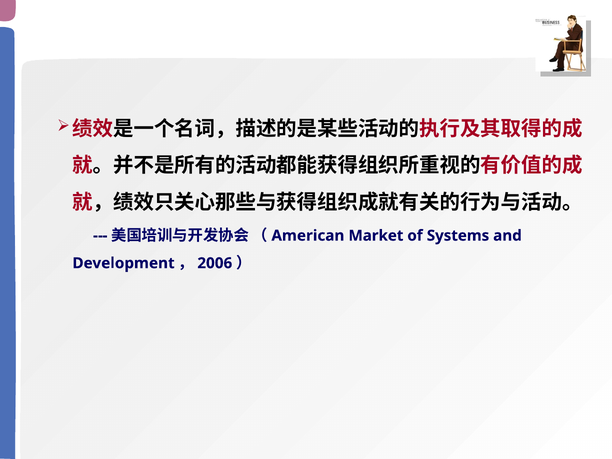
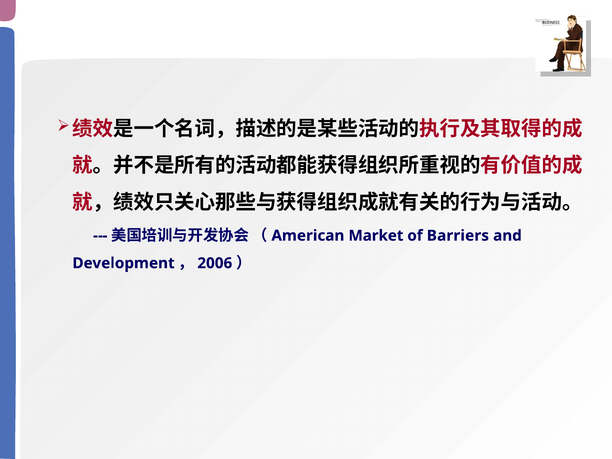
Systems: Systems -> Barriers (458, 236)
